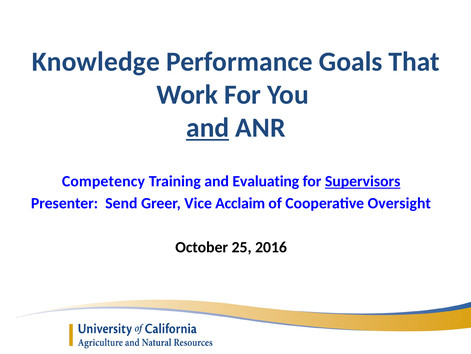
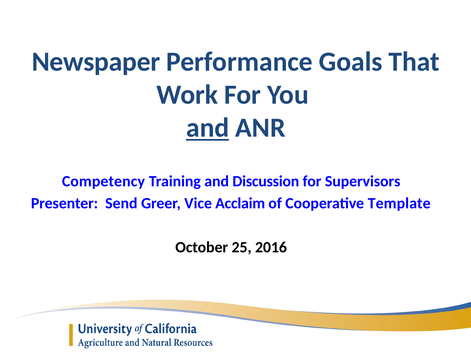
Knowledge: Knowledge -> Newspaper (96, 62)
Evaluating: Evaluating -> Discussion (266, 181)
Supervisors underline: present -> none (363, 181)
Oversight: Oversight -> Template (399, 203)
